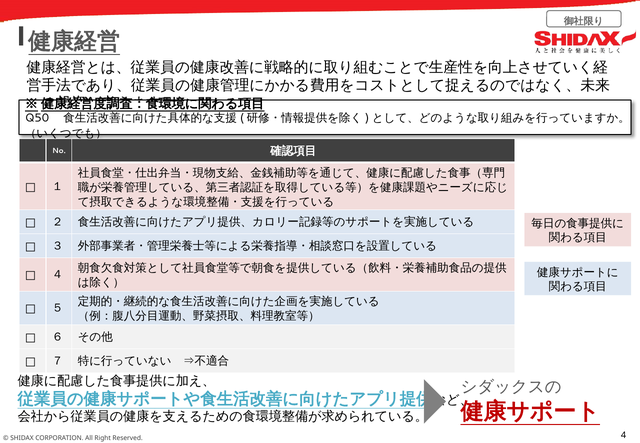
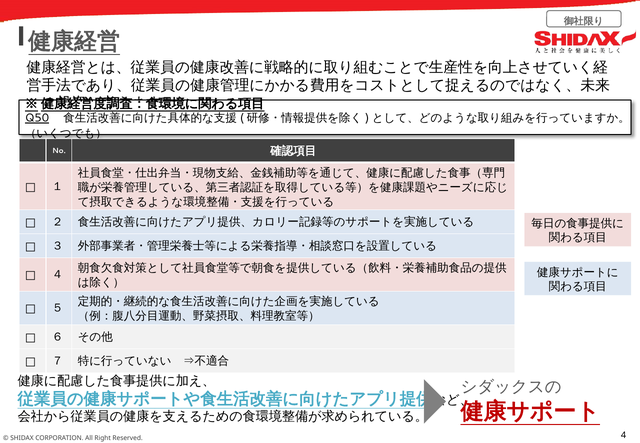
Q50 underline: none -> present (37, 118)
